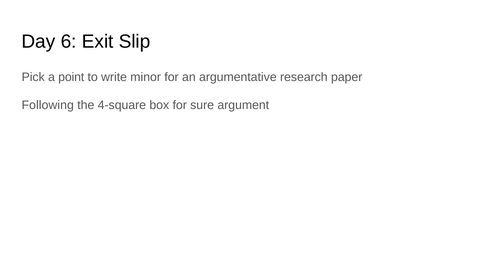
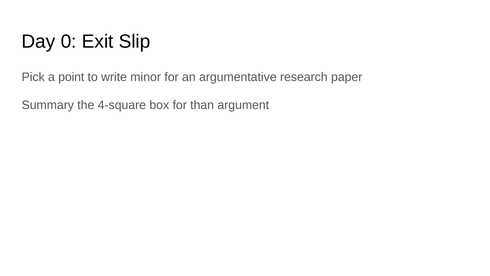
6: 6 -> 0 (69, 42)
Following: Following -> Summary (48, 105)
sure: sure -> than (202, 105)
